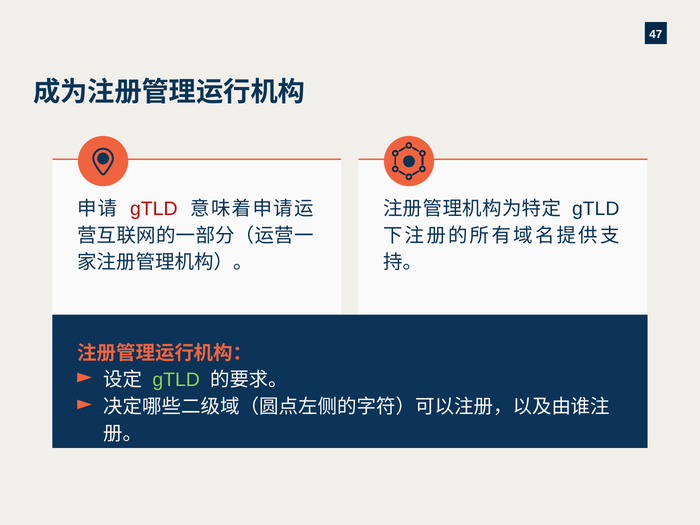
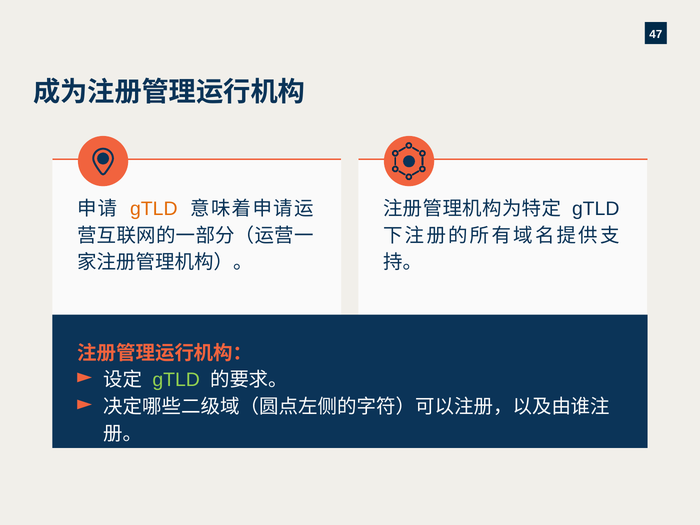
gTLD colour: red -> orange (154, 209)
